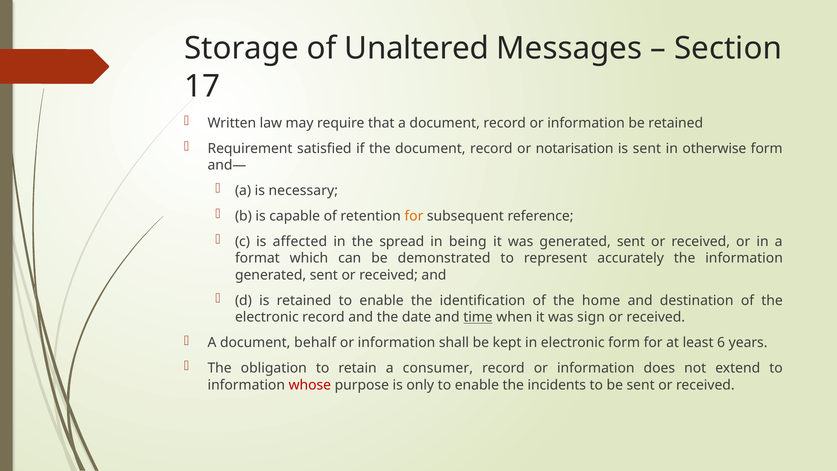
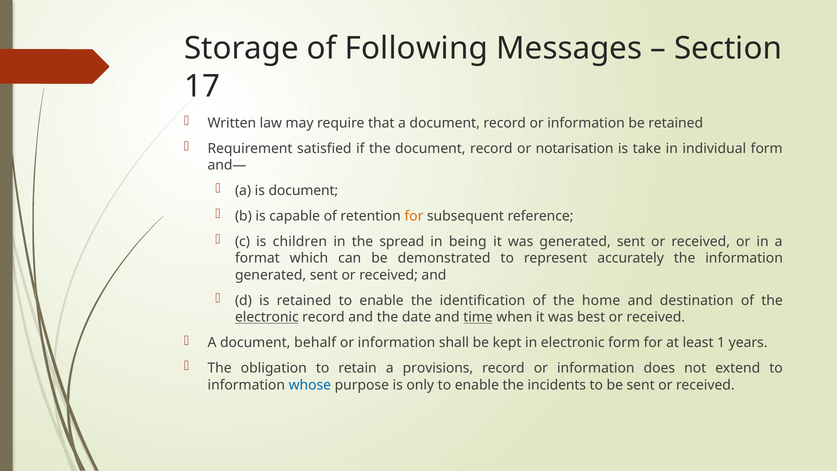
Unaltered: Unaltered -> Following (416, 49)
is sent: sent -> take (647, 148)
otherwise: otherwise -> individual (714, 148)
is necessary: necessary -> document (303, 191)
affected: affected -> children (300, 241)
electronic underline: none -> present (267, 317)
sign: sign -> best (591, 317)
6: 6 -> 1 (721, 343)
consumer: consumer -> provisions (438, 368)
whose colour: red -> blue (310, 385)
